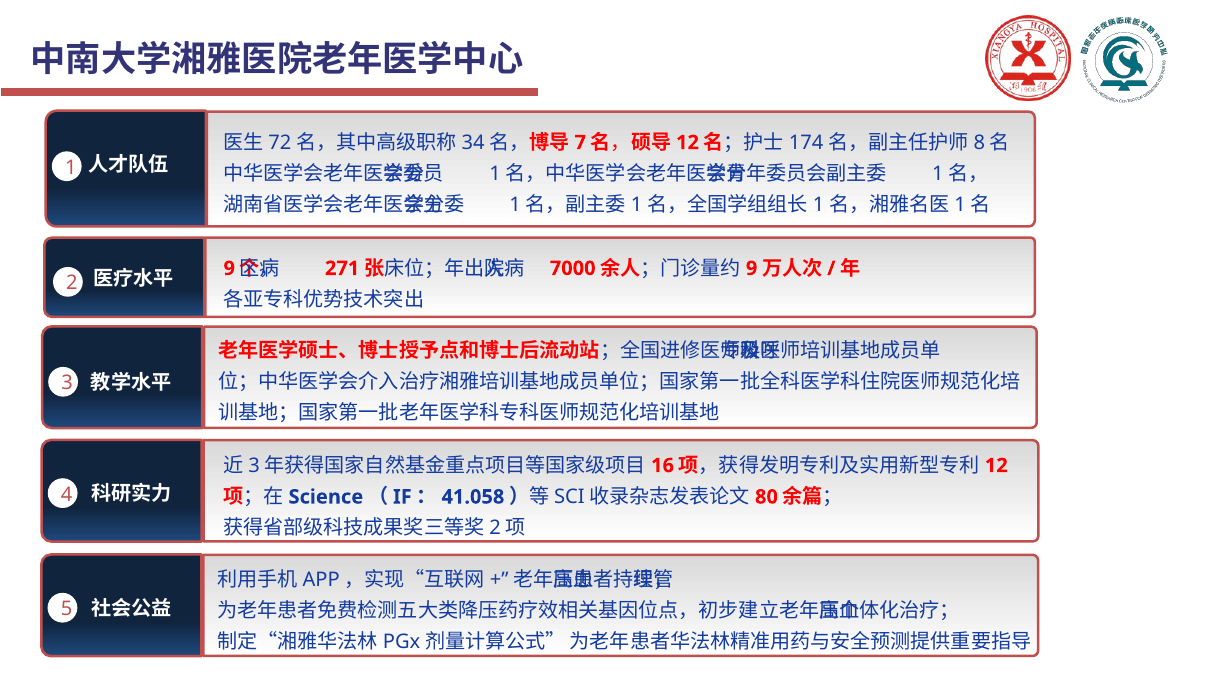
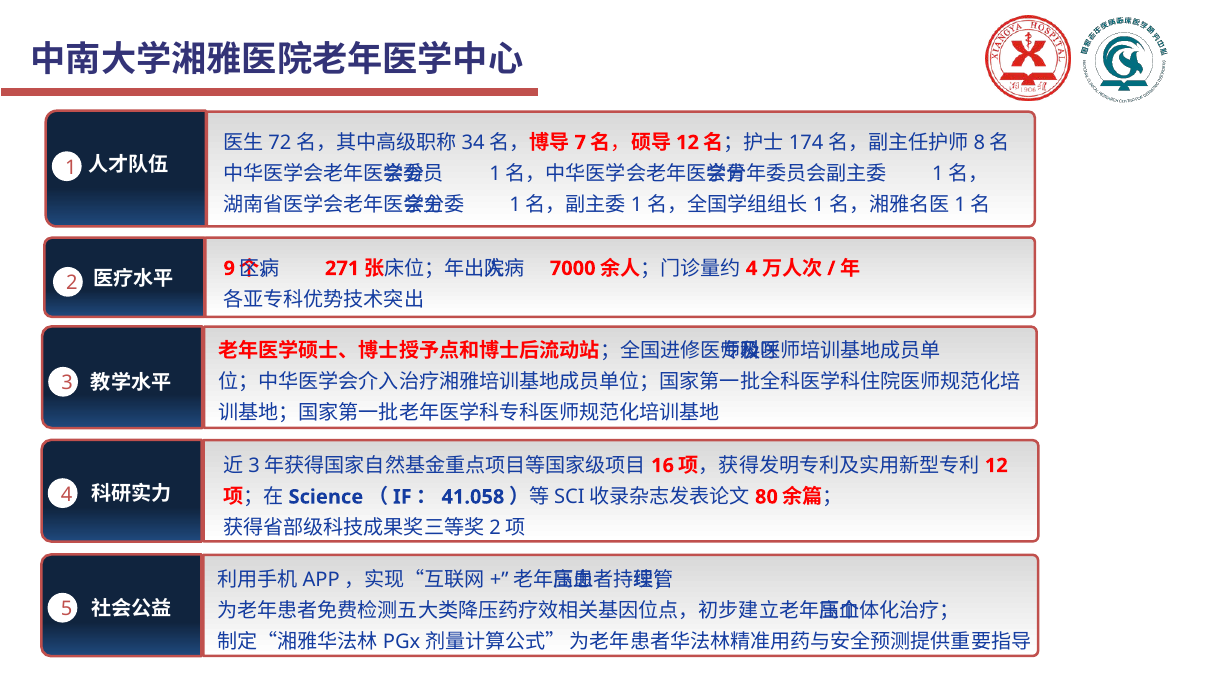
9: 9 -> 4 (752, 269)
